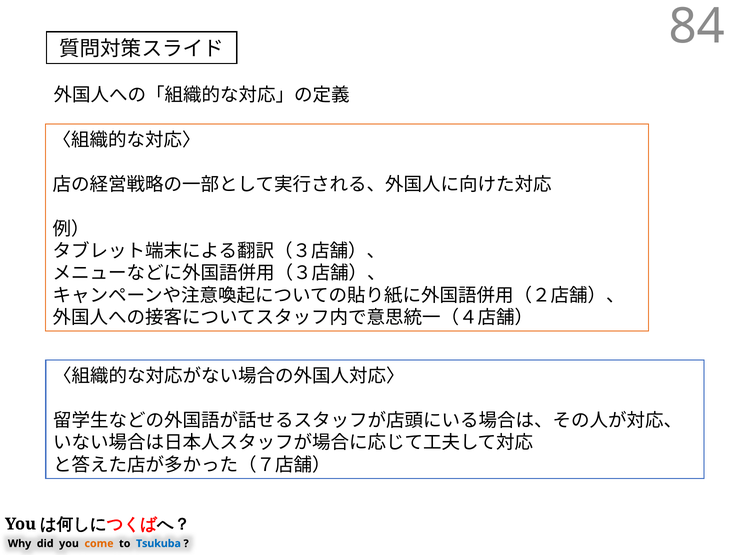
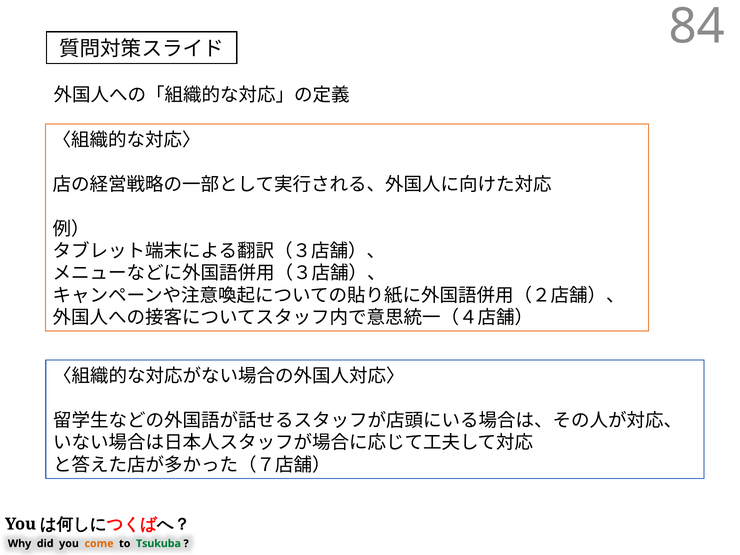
Tsukuba colour: blue -> green (158, 544)
